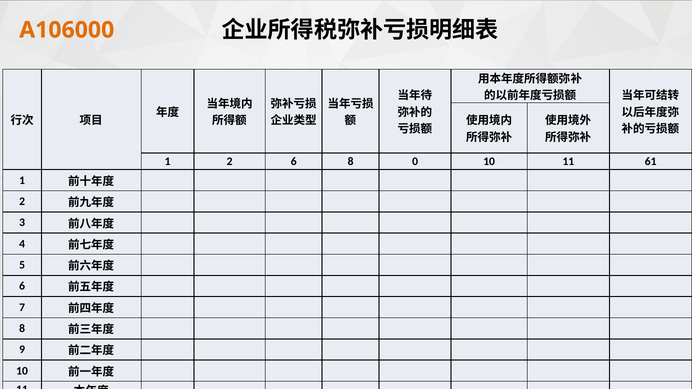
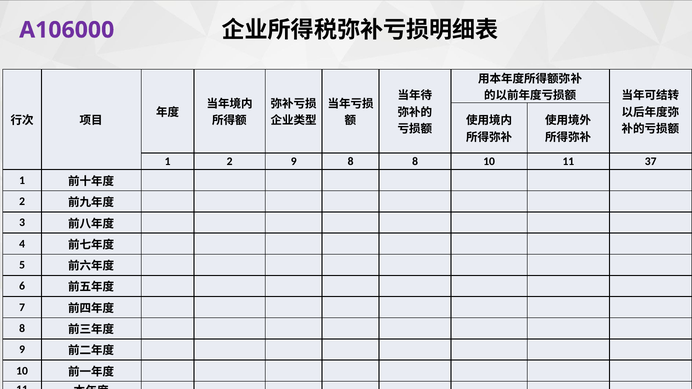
A106000 colour: orange -> purple (67, 30)
2 6: 6 -> 9 (294, 161)
8 0: 0 -> 8 (415, 161)
61: 61 -> 37 (651, 161)
